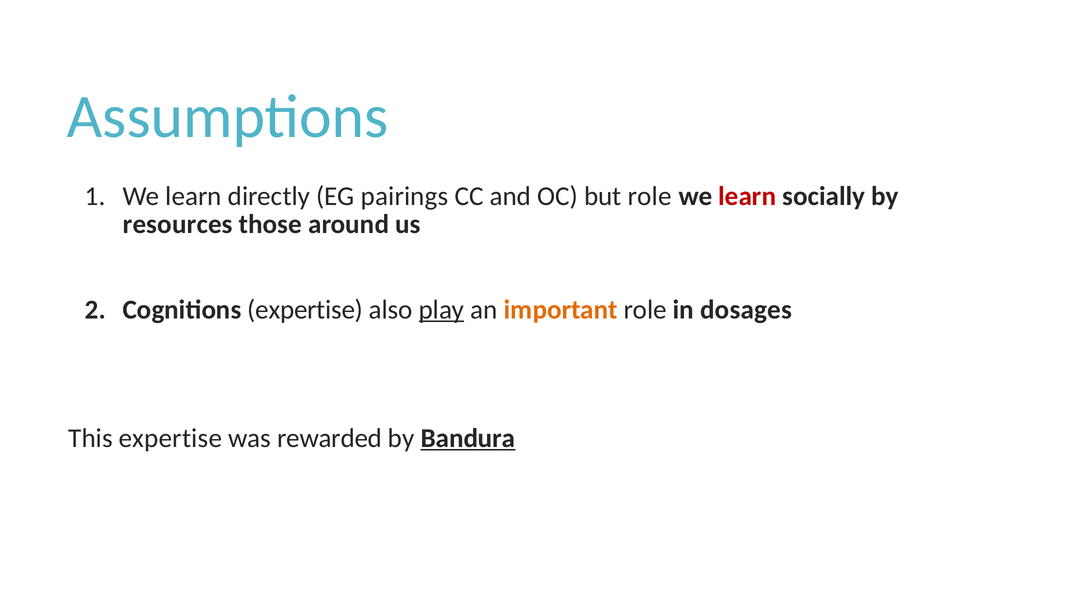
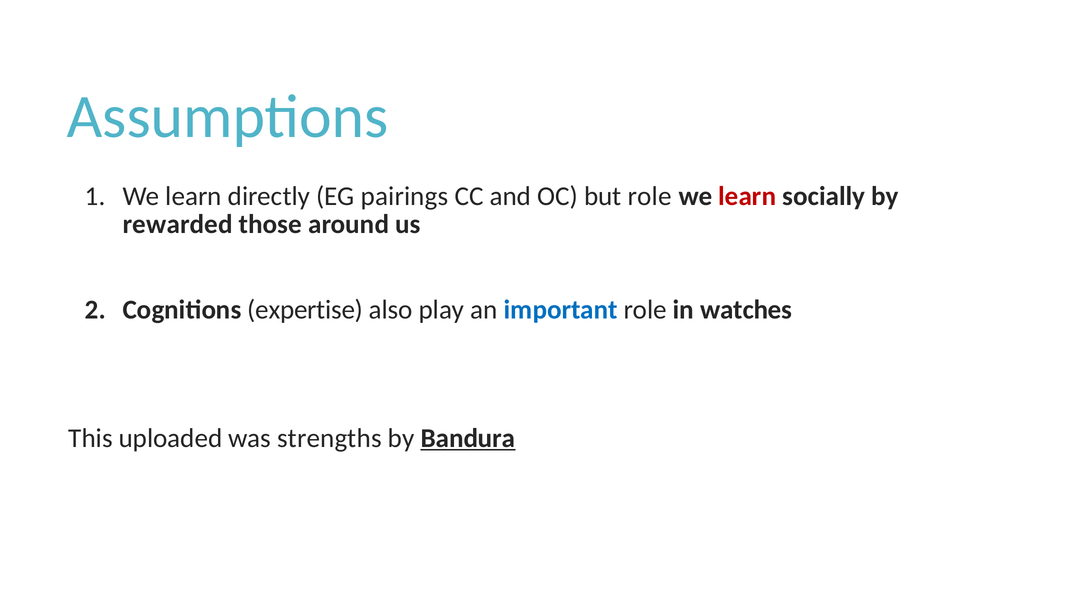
resources: resources -> rewarded (178, 224)
play underline: present -> none (441, 310)
important colour: orange -> blue (561, 310)
dosages: dosages -> watches (746, 310)
This expertise: expertise -> uploaded (170, 438)
rewarded: rewarded -> strengths (329, 438)
